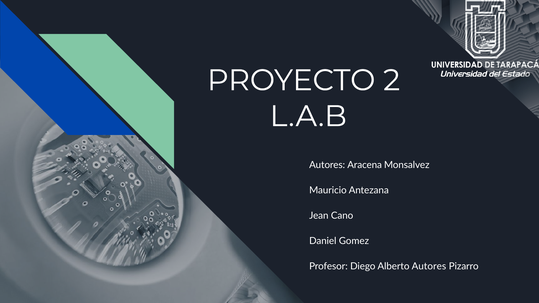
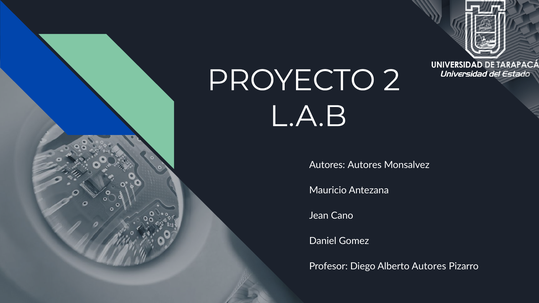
Autores Aracena: Aracena -> Autores (365, 165)
